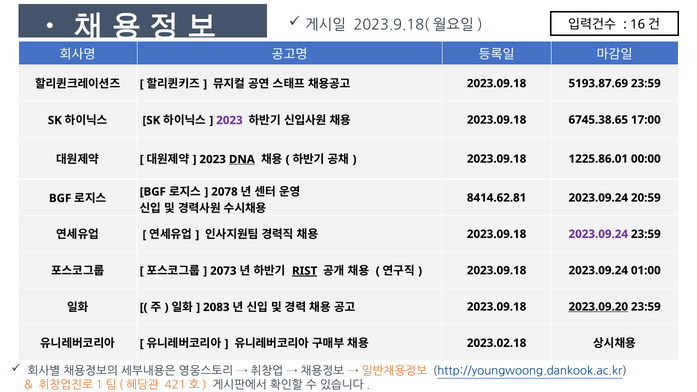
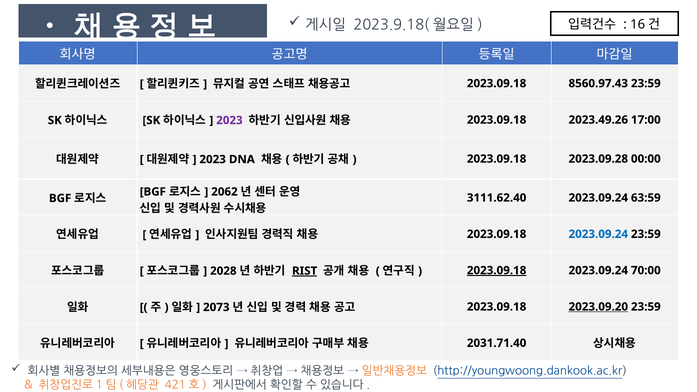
5193.87.69: 5193.87.69 -> 8560.97.43 (598, 83)
6745.38.65: 6745.38.65 -> 2023.49.26 (598, 120)
DNA underline: present -> none (242, 159)
1225.86.01: 1225.86.01 -> 2023.09.28 (598, 159)
8414.62.81: 8414.62.81 -> 3111.62.40 (497, 198)
20:59: 20:59 -> 63:59 (646, 198)
2078: 2078 -> 2062 (224, 192)
2023.09.24 colour: purple -> blue (598, 234)
2073: 2073 -> 2028 (223, 271)
2023.09.18 underline: none -> present (497, 270)
01:00: 01:00 -> 70:00 (646, 270)
2083: 2083 -> 2073 (216, 307)
2023.02.18: 2023.02.18 -> 2031.71.40 (497, 343)
